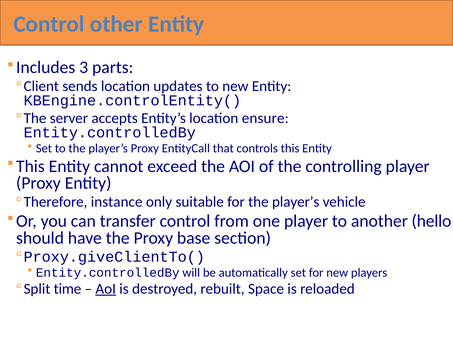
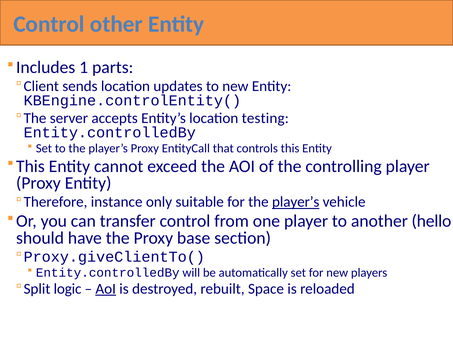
3: 3 -> 1 (84, 68)
ensure: ensure -> testing (265, 118)
player’s underline: none -> present (296, 202)
time: time -> logic (68, 289)
